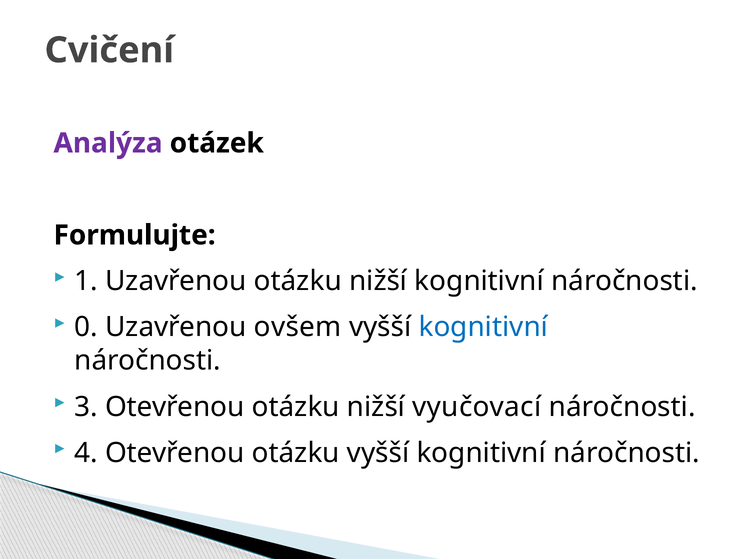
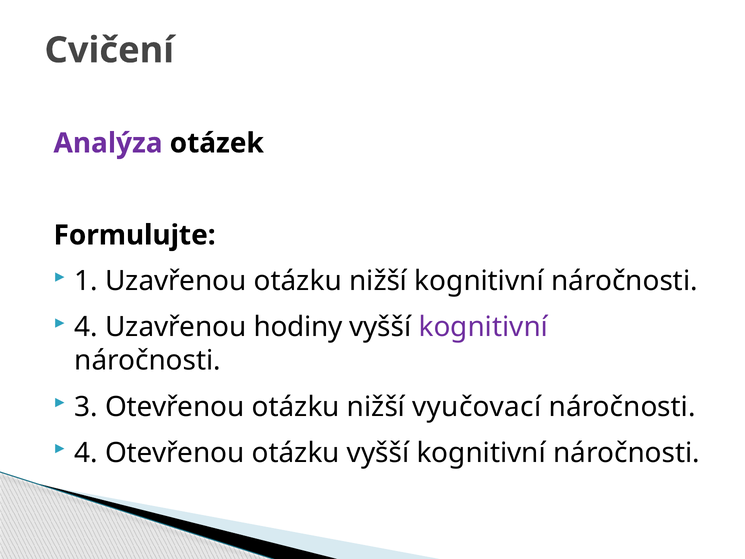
0: 0 -> 4 (86, 327)
ovšem: ovšem -> hodiny (298, 327)
kognitivní colour: blue -> purple (483, 327)
